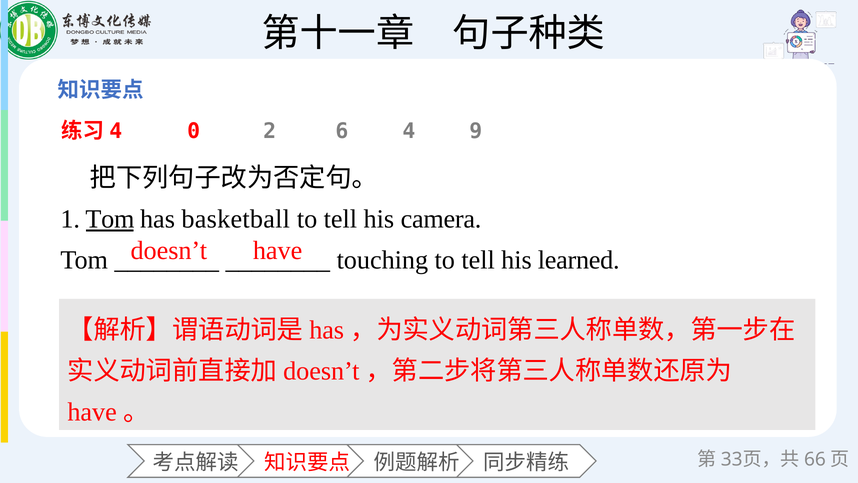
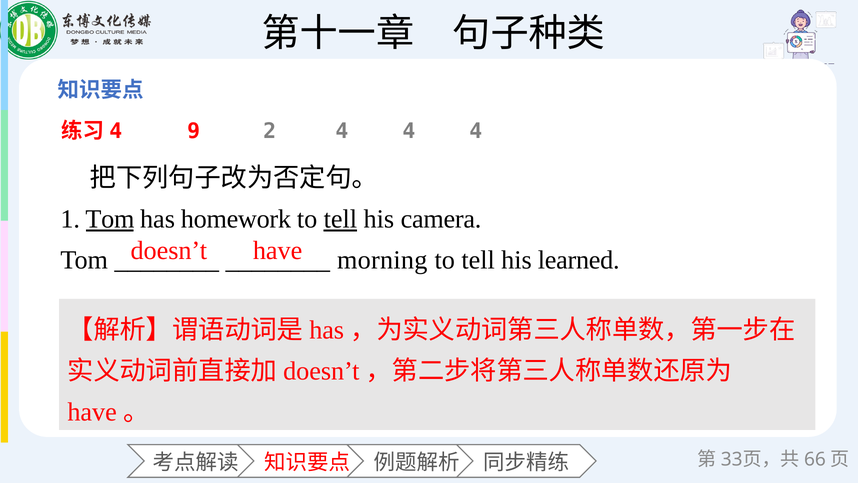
0: 0 -> 9 (194, 131)
2 6: 6 -> 4 (342, 131)
9: 9 -> 4 (476, 131)
basketball: basketball -> homework (236, 219)
tell underline: none -> present (340, 219)
touching: touching -> morning (382, 260)
